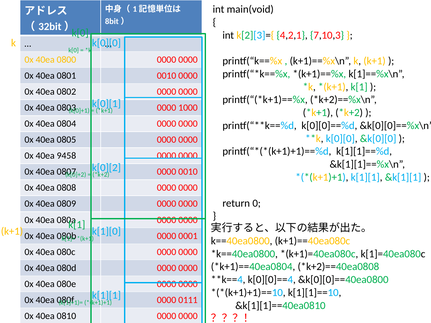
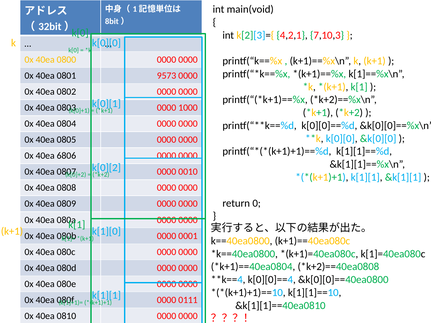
0801 0010: 0010 -> 9573 (167, 76)
9458: 9458 -> 6806 (66, 156)
